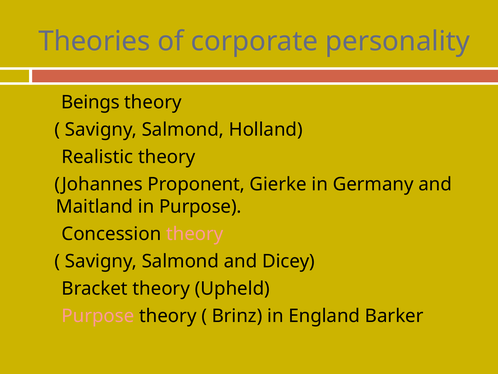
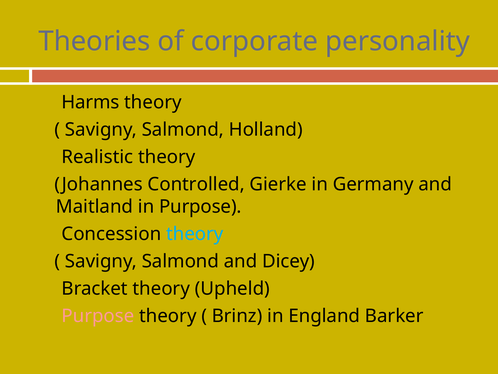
Beings: Beings -> Harms (91, 102)
Proponent: Proponent -> Controlled (196, 184)
theory colour: pink -> light blue (195, 234)
